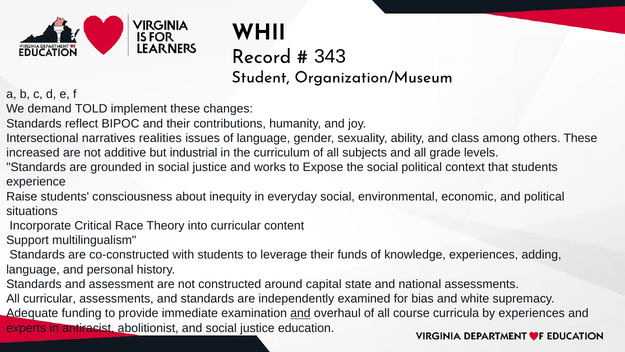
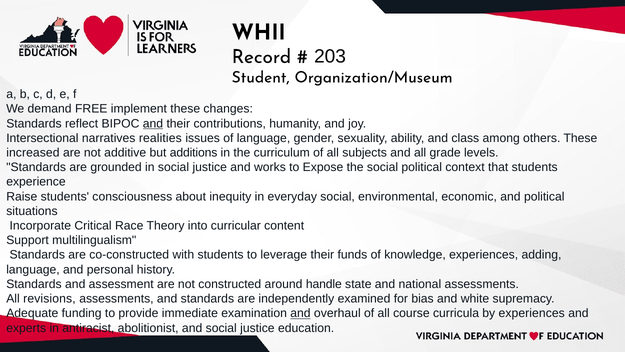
343: 343 -> 203 (330, 57)
TOLD: TOLD -> FREE (91, 109)
and underline: none -> present (153, 123)
industrial: industrial -> additions (194, 153)
capital: capital -> handle (324, 284)
All curricular: curricular -> revisions (49, 298)
